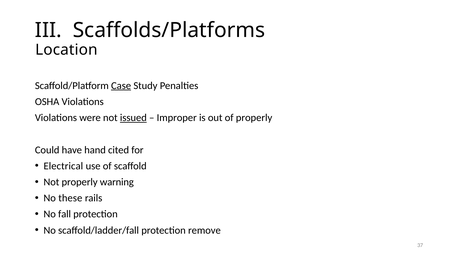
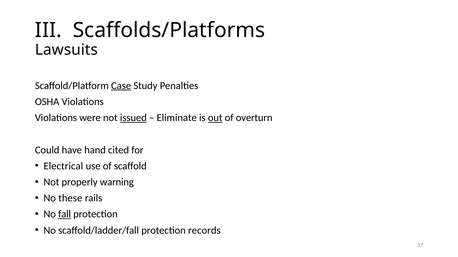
Location: Location -> Lawsuits (66, 50)
Improper: Improper -> Eliminate (177, 118)
out underline: none -> present (215, 118)
of properly: properly -> overturn (254, 118)
fall underline: none -> present (65, 215)
remove: remove -> records (204, 231)
